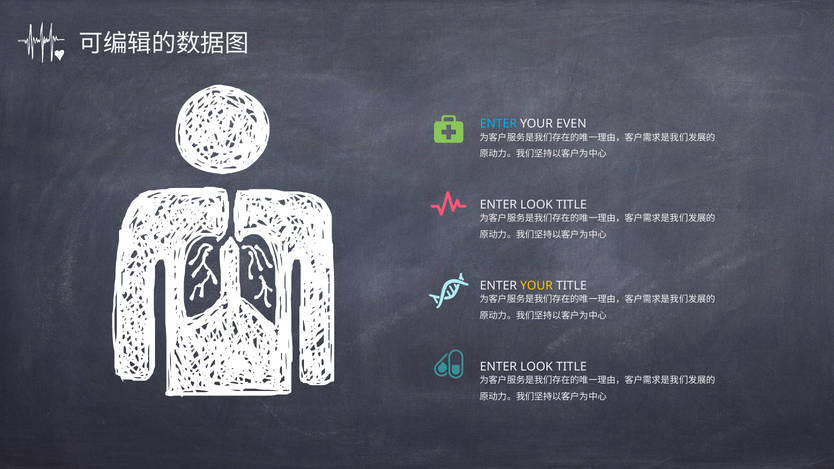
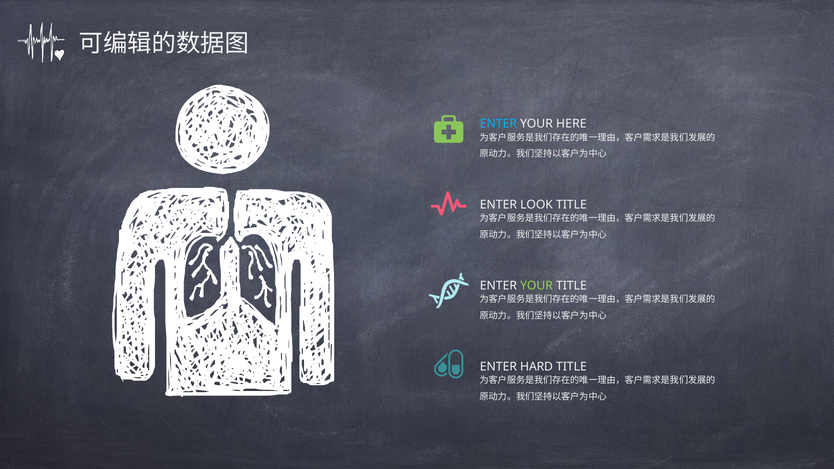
EVEN: EVEN -> HERE (571, 124)
YOUR colour: yellow -> light green (537, 286)
LOOK: LOOK -> HARD (537, 367)
